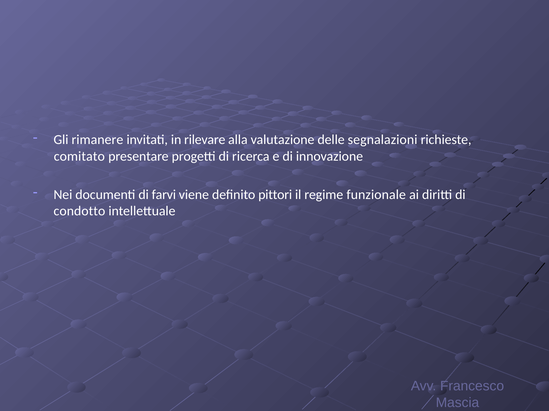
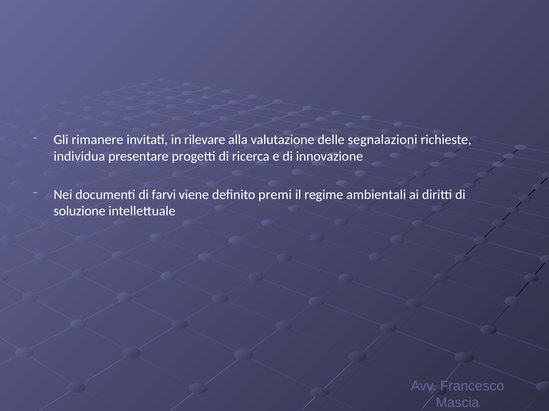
comitato: comitato -> individua (79, 157)
pittori: pittori -> premi (275, 195)
funzionale: funzionale -> ambientali (376, 195)
condotto: condotto -> soluzione (80, 211)
